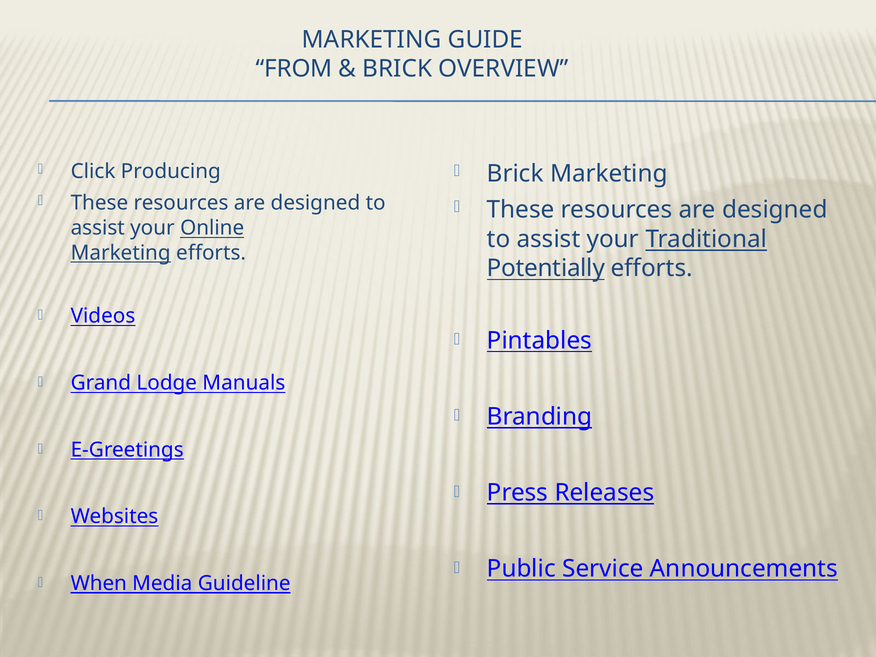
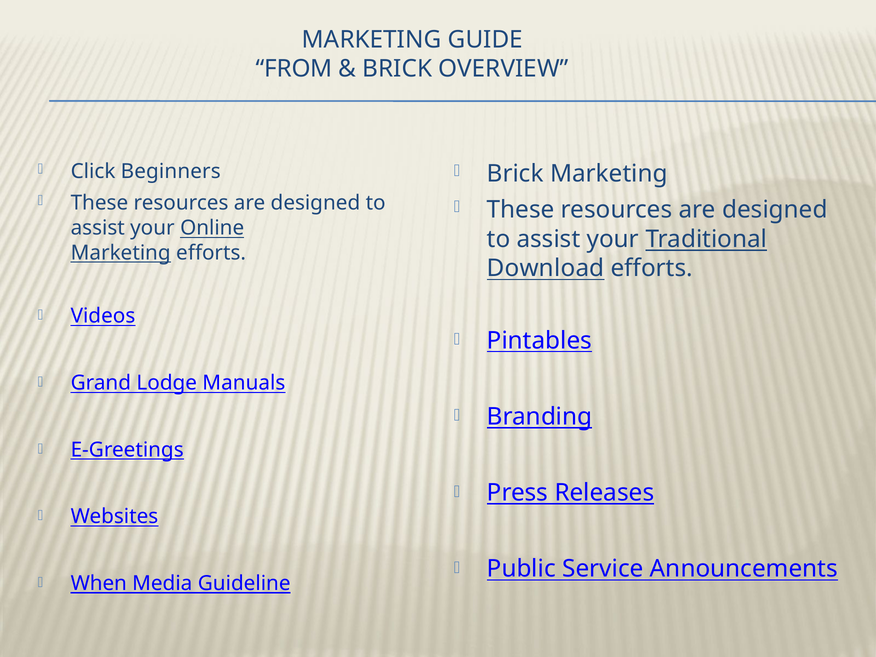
Producing: Producing -> Beginners (171, 171)
Potentially: Potentially -> Download (546, 268)
